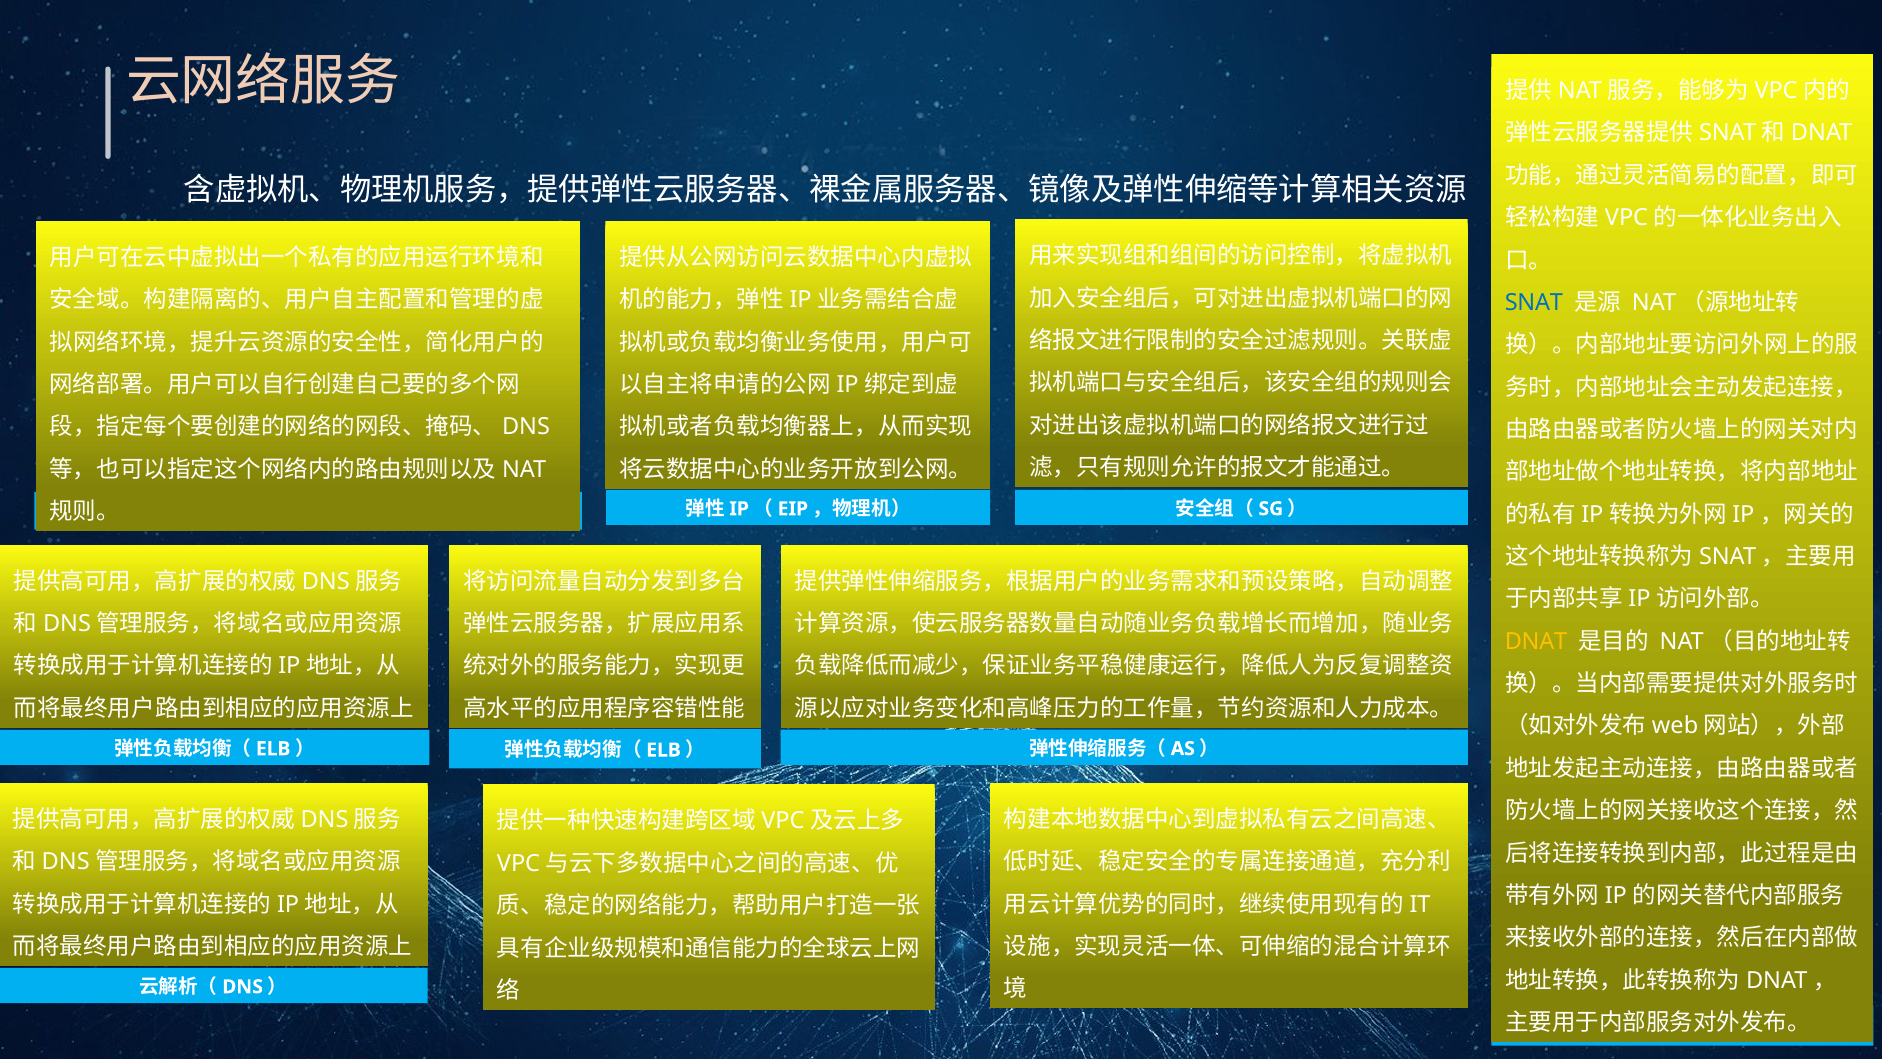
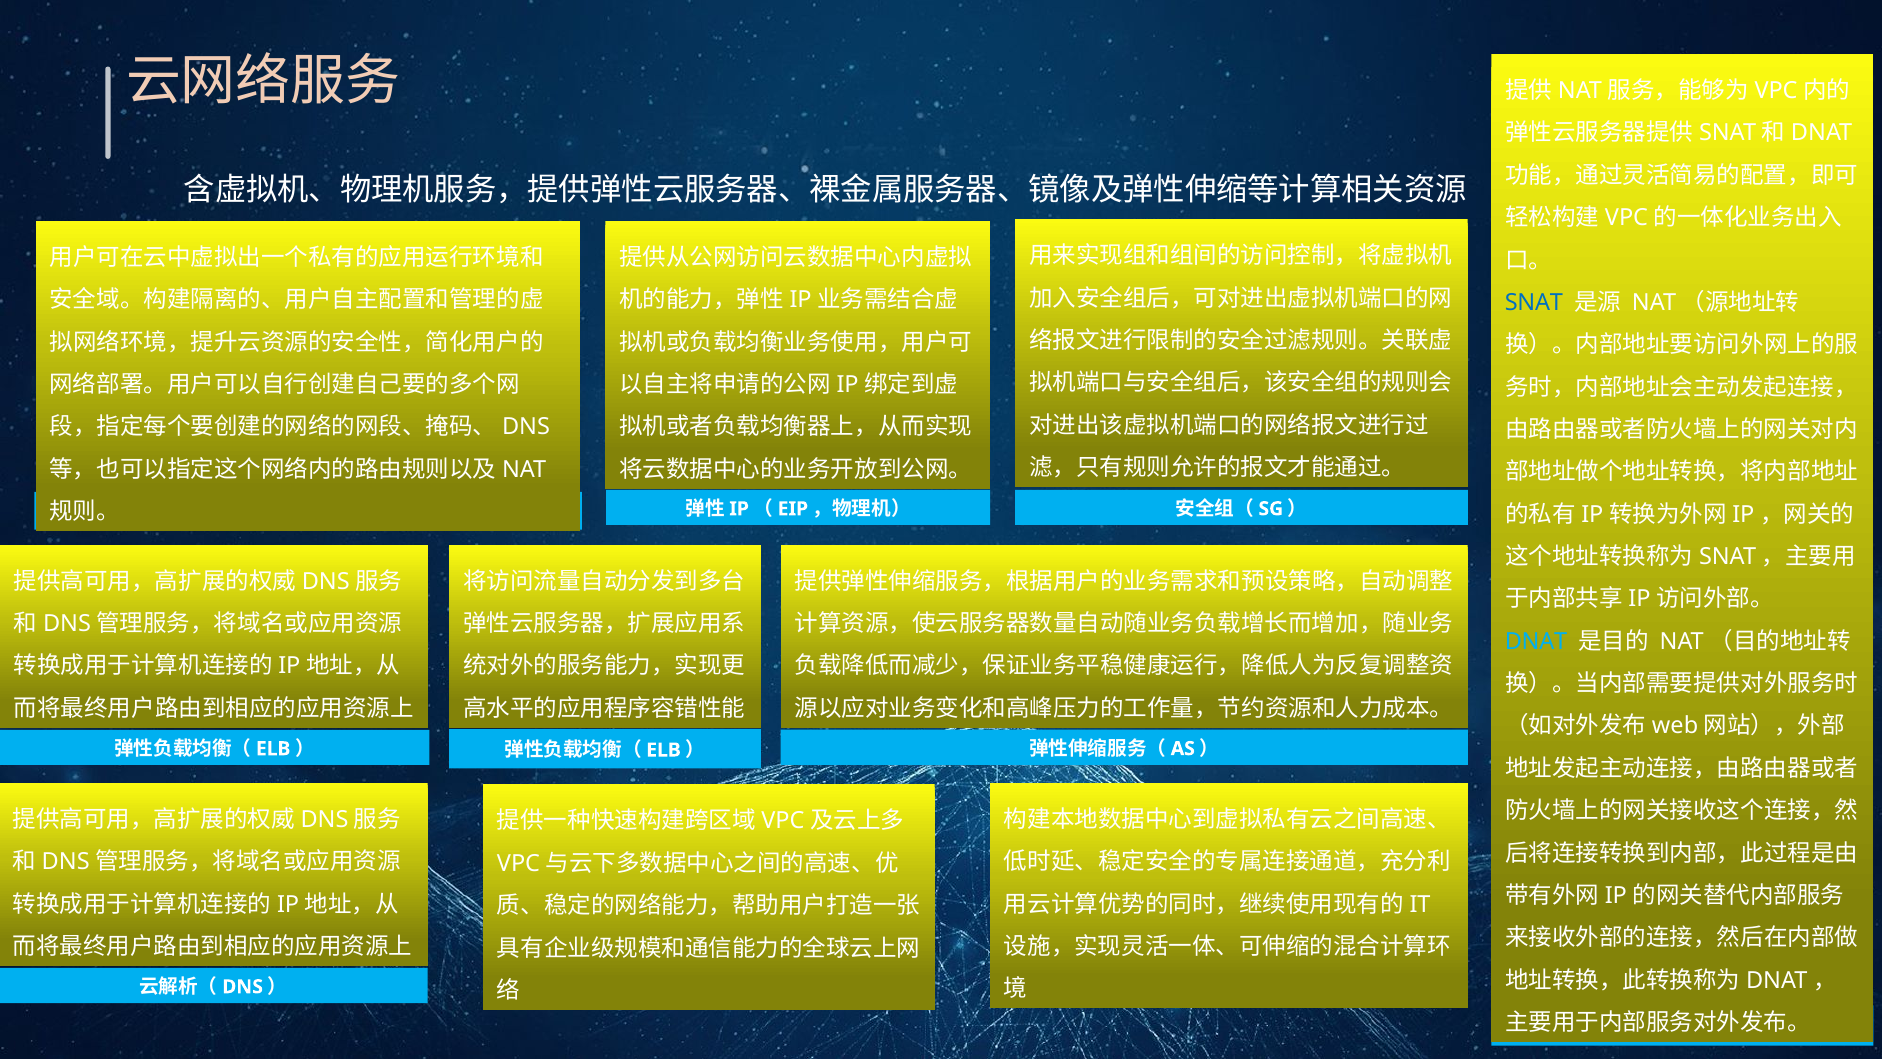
DNAT colour: yellow -> light blue (1536, 641)
